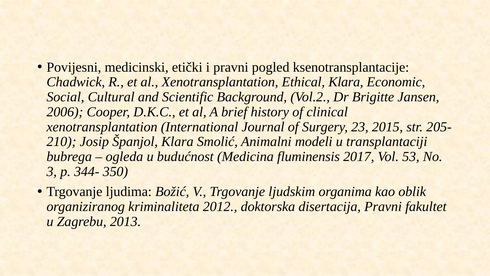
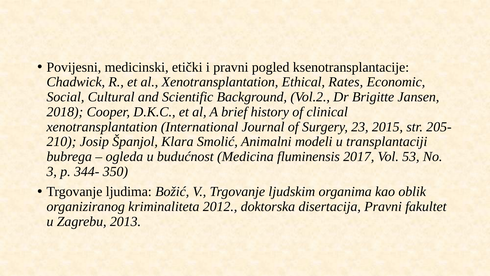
Ethical Klara: Klara -> Rates (346, 82)
2006: 2006 -> 2018 (65, 112)
